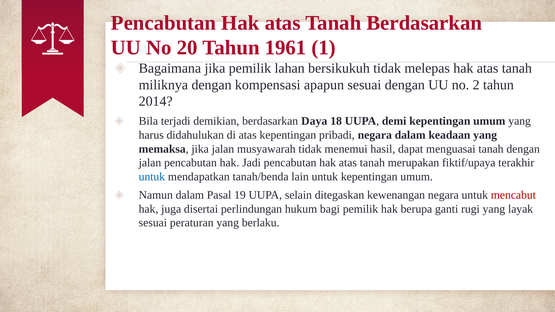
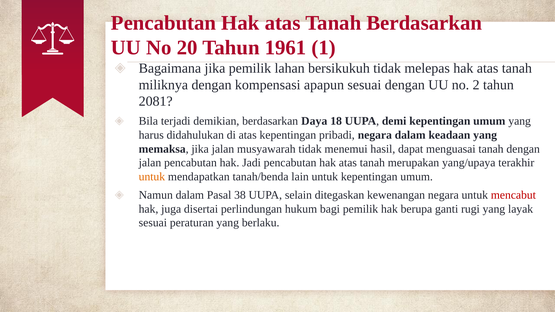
2014: 2014 -> 2081 (156, 101)
fiktif/upaya: fiktif/upaya -> yang/upaya (469, 163)
untuk colour: blue -> orange (152, 177)
19: 19 -> 38 (240, 195)
